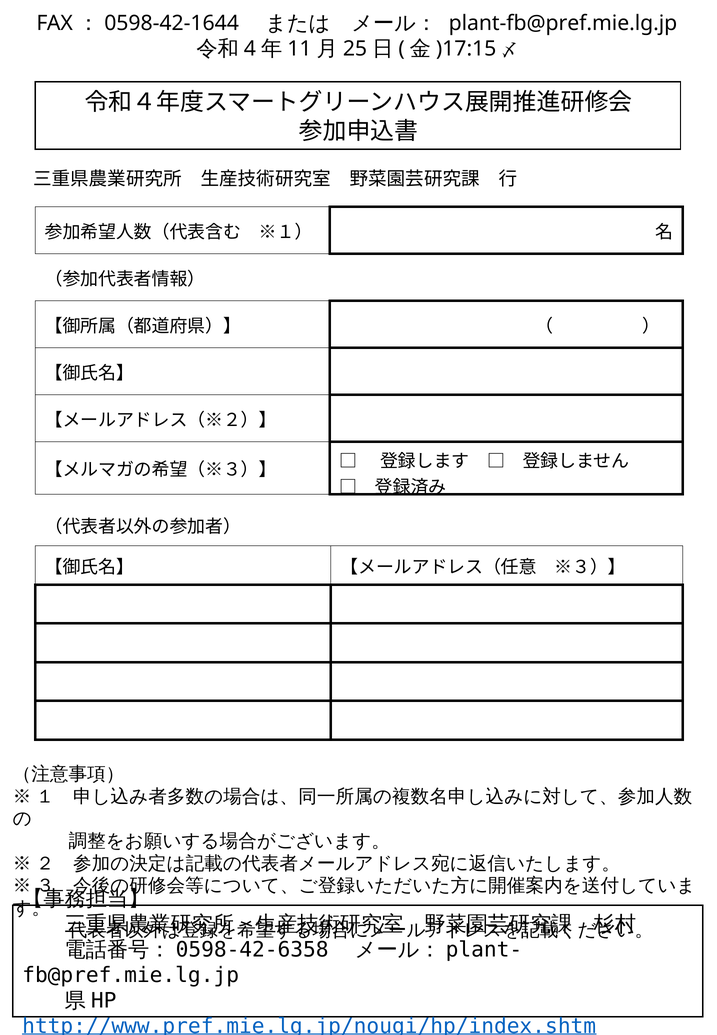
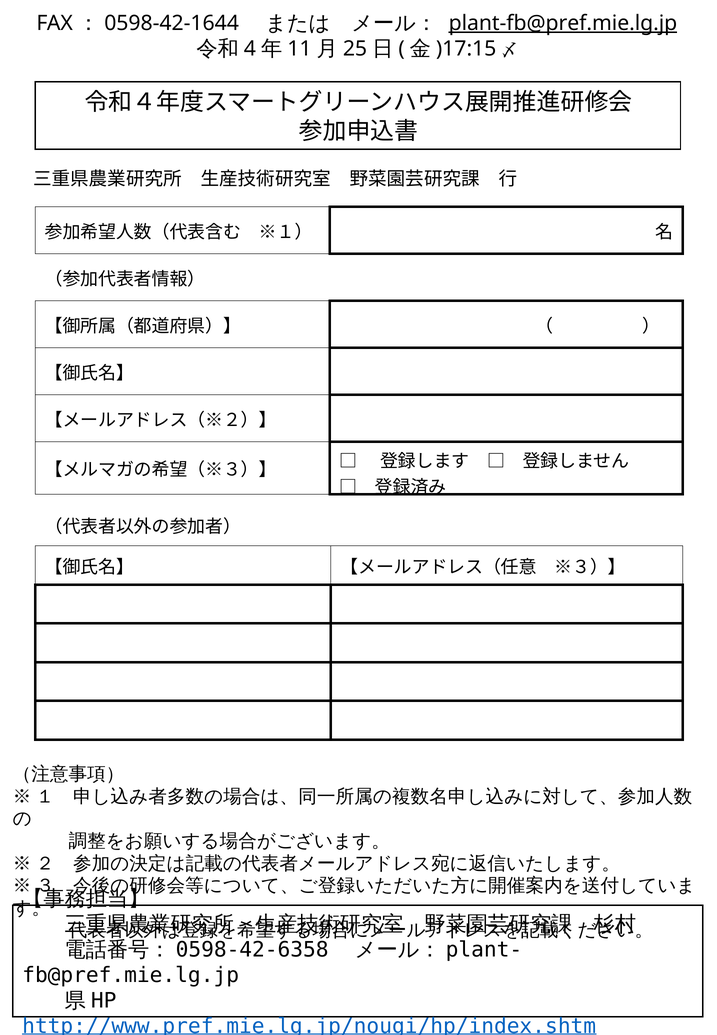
plant-fb@pref.mie.lg.jp underline: none -> present (563, 23)
